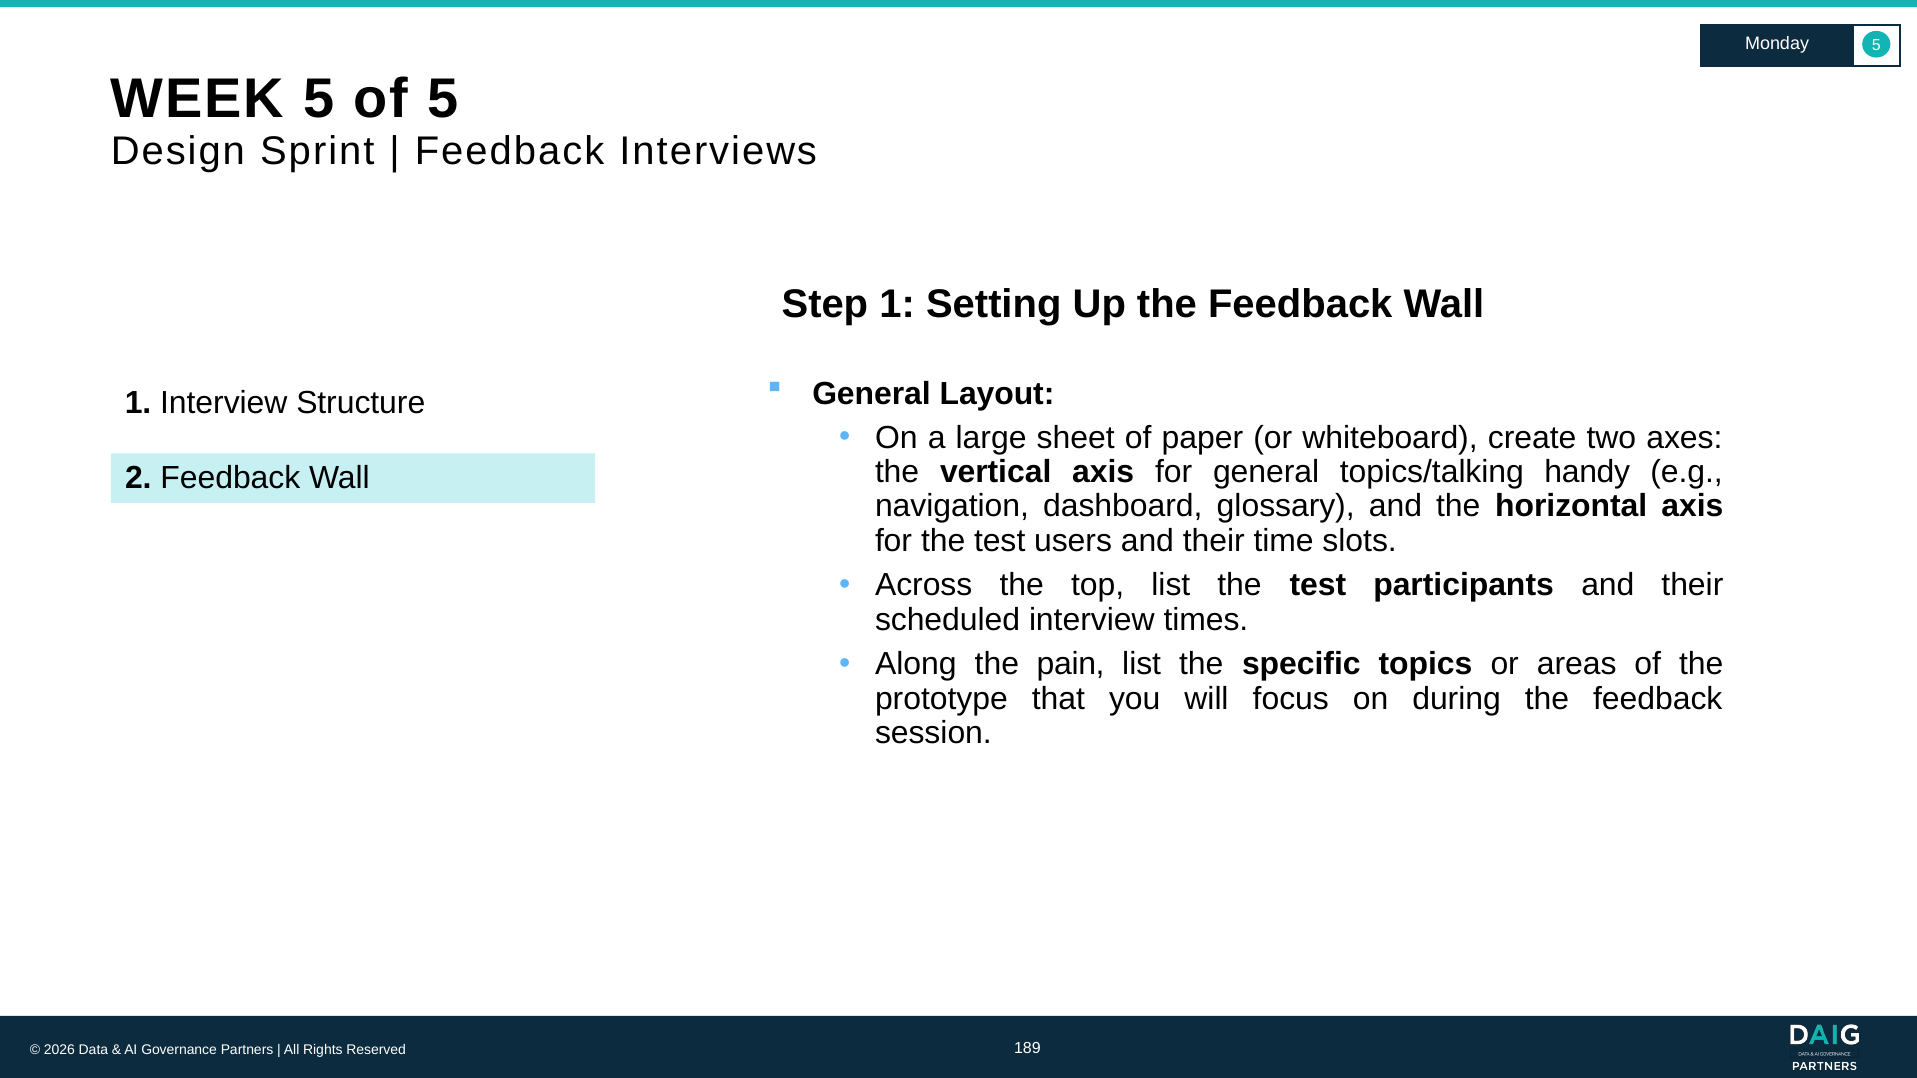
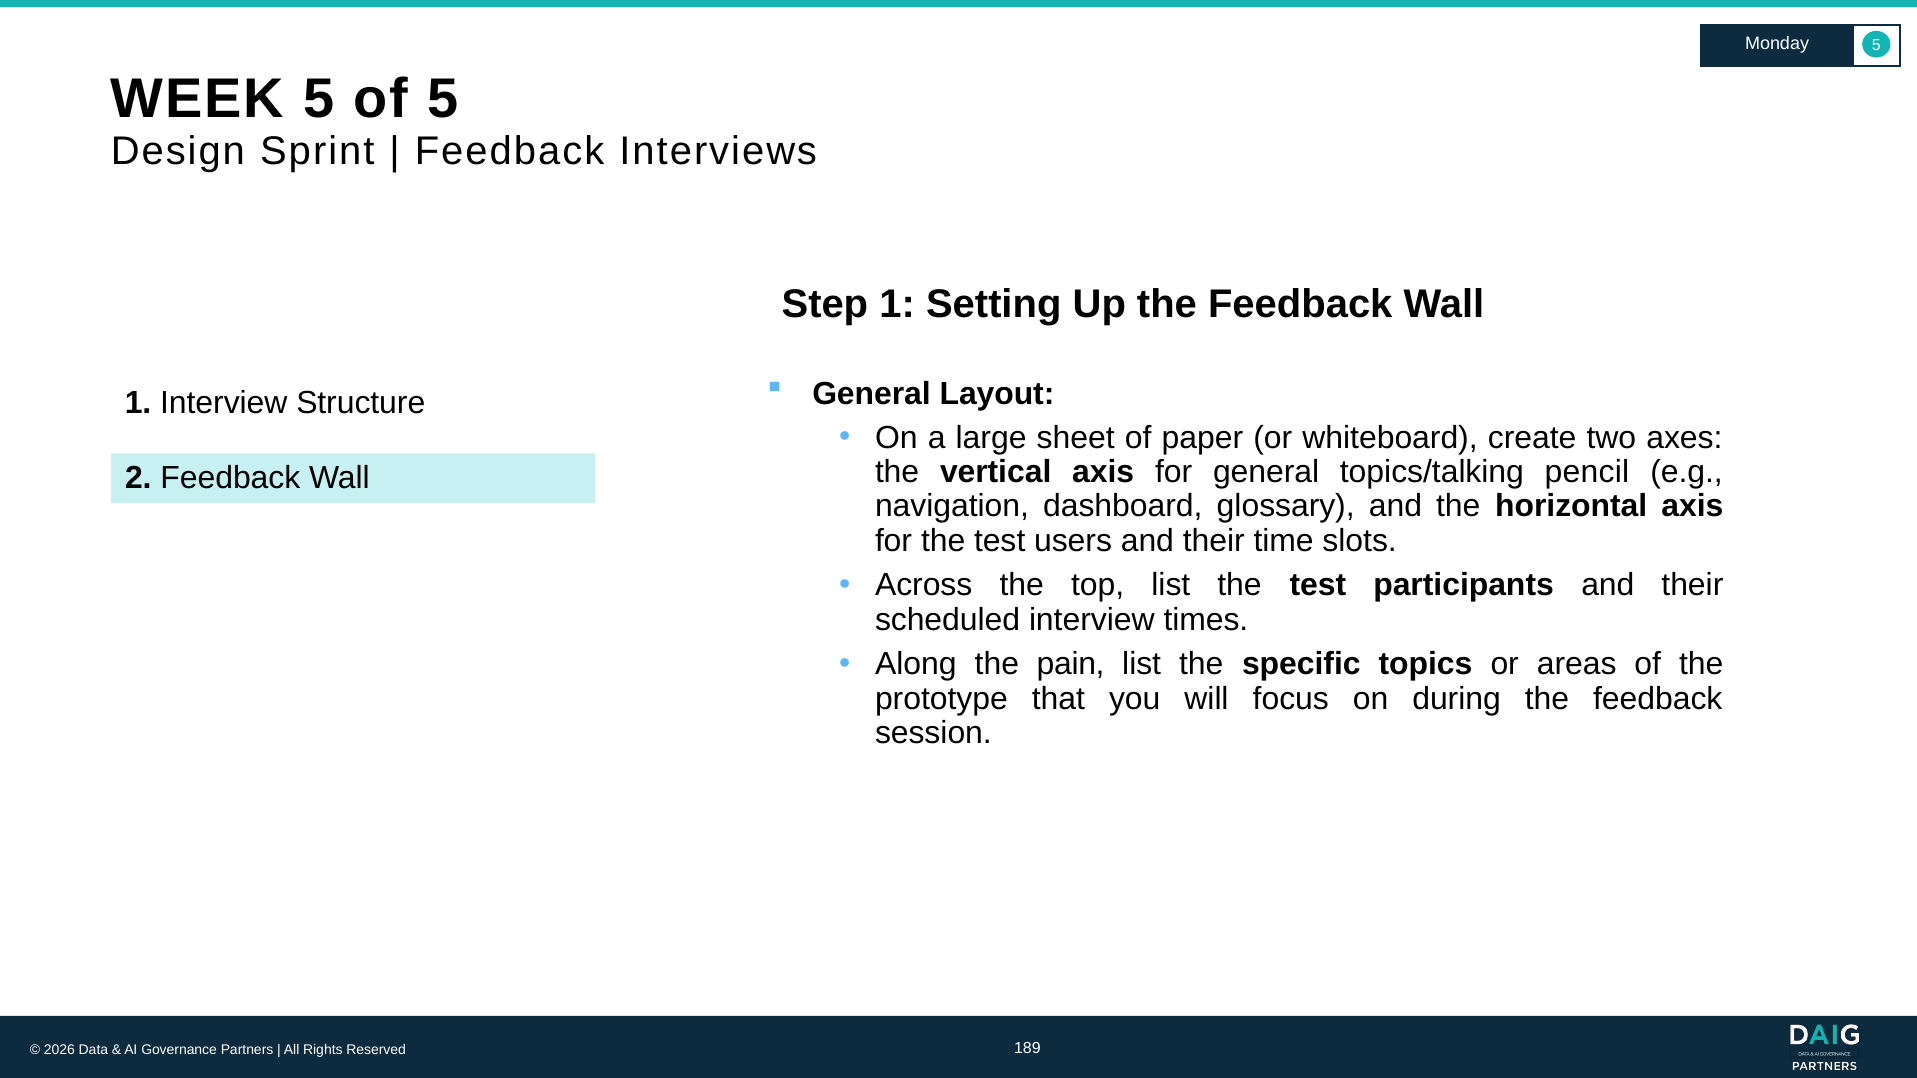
handy: handy -> pencil (1587, 472)
